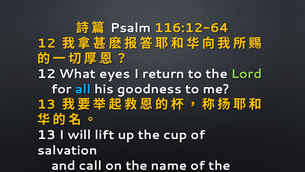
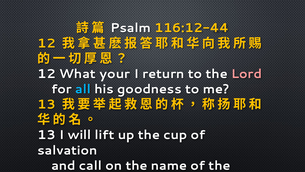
116:12-64: 116:12-64 -> 116:12-44 (192, 28)
eyes: eyes -> your (115, 74)
Lord colour: light green -> pink (246, 74)
